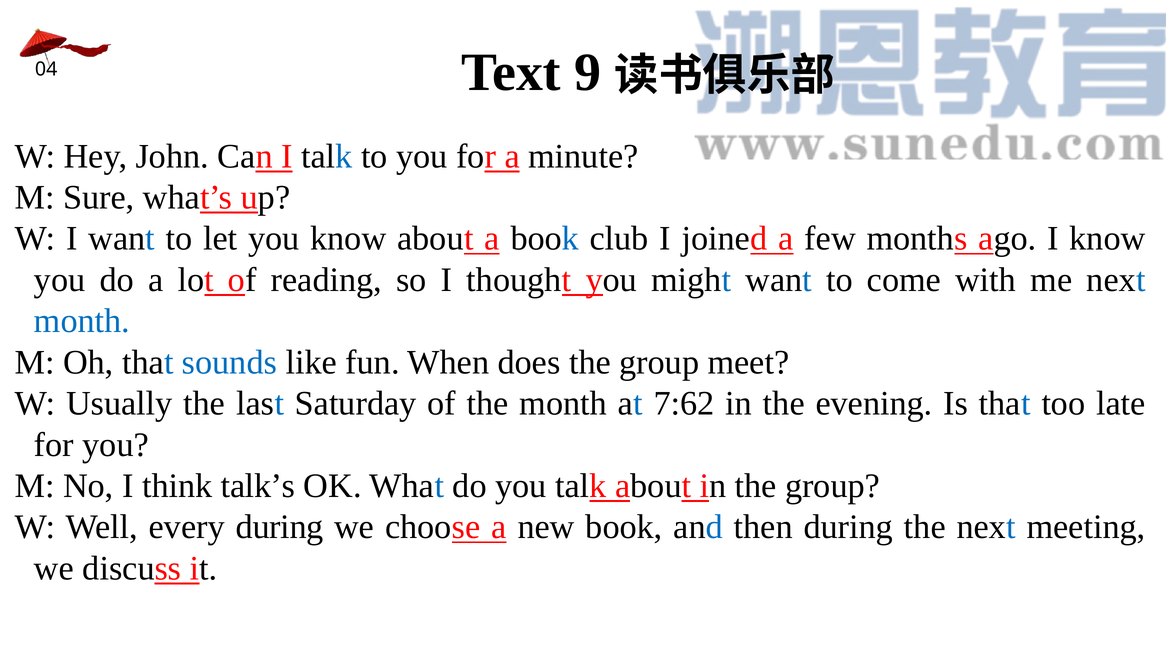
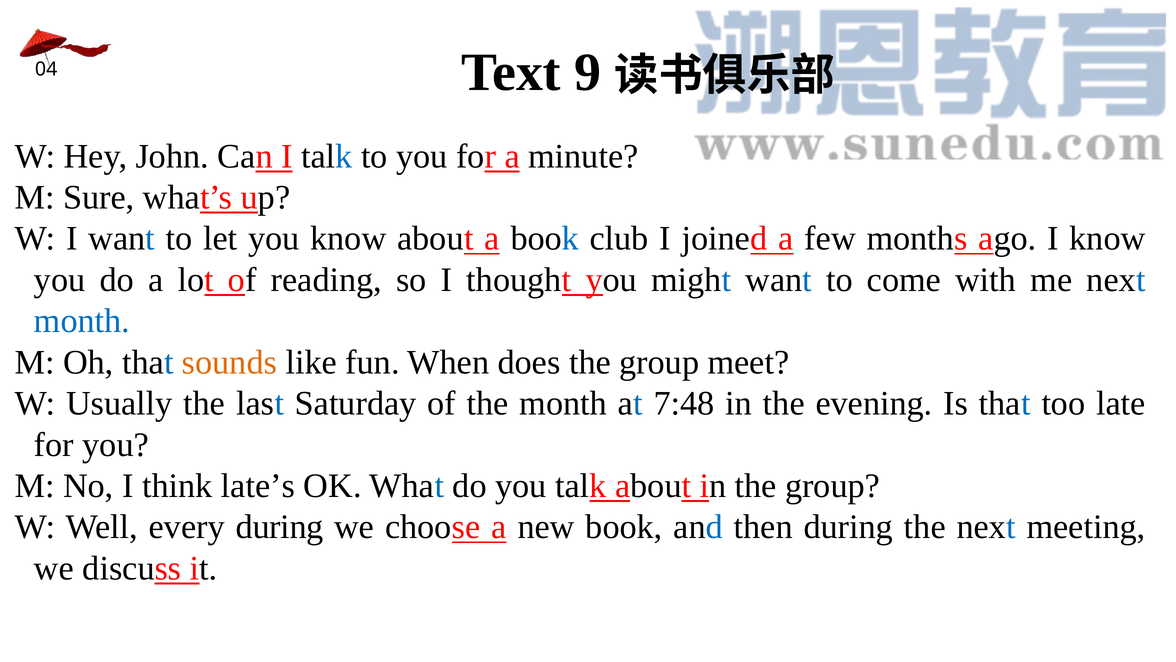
sounds colour: blue -> orange (230, 362)
7:62: 7:62 -> 7:48 (684, 403)
talk’s: talk’s -> late’s (258, 486)
